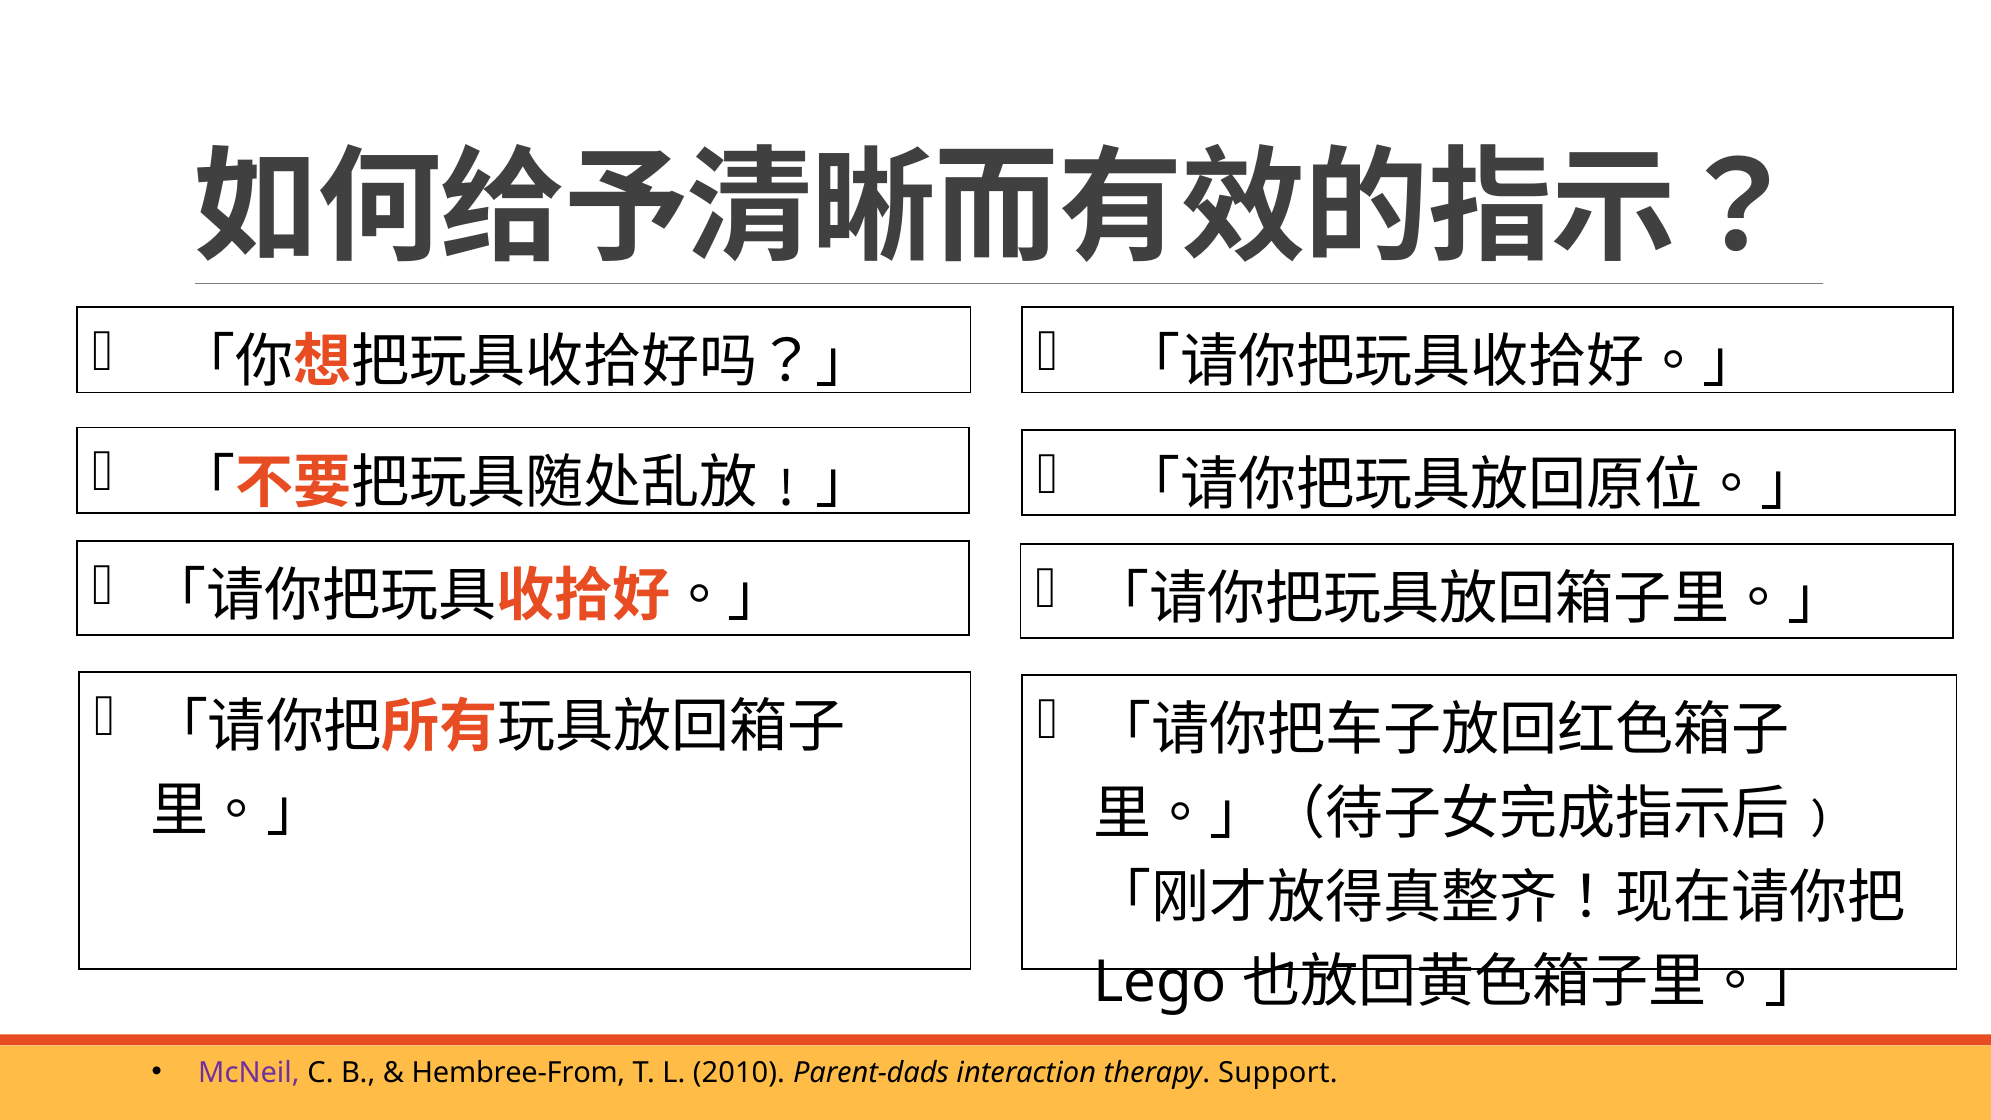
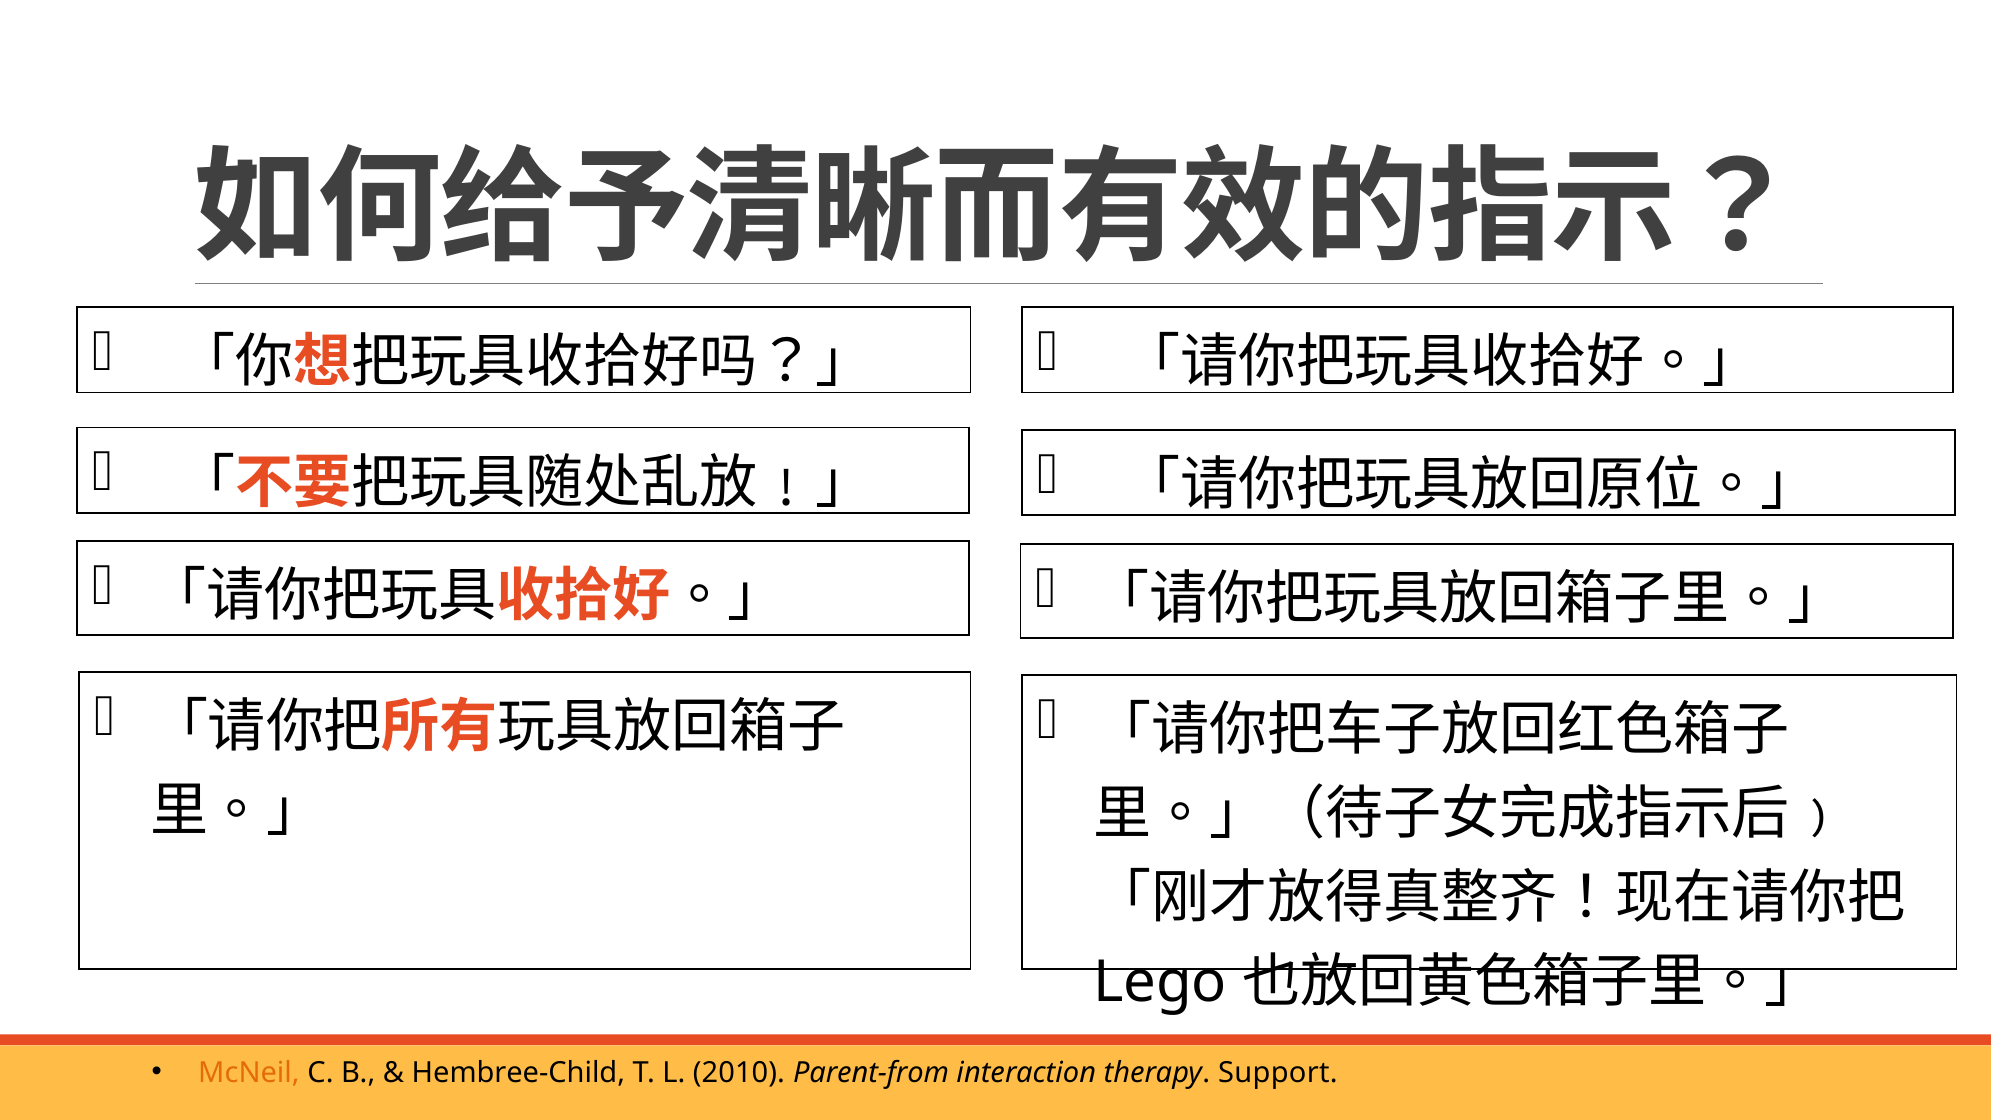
McNeil colour: purple -> orange (249, 1073)
Hembree-From: Hembree-From -> Hembree-Child (518, 1073)
Parent-dads: Parent-dads -> Parent-from (871, 1073)
